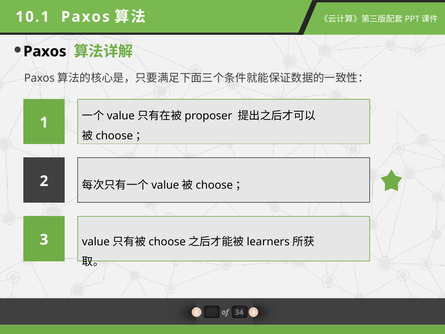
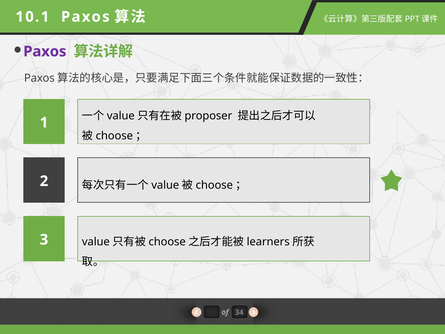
Paxos colour: black -> purple (45, 51)
